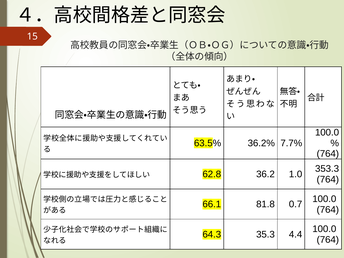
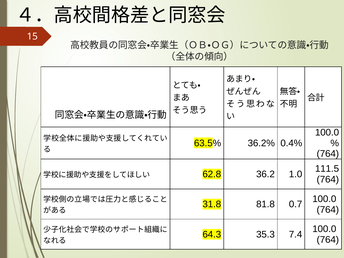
7.7%: 7.7% -> 0.4% (291, 143)
353.3: 353.3 -> 111.5 (327, 169)
66.1: 66.1 -> 31.8 (212, 204)
4.4: 4.4 -> 7.4 (296, 234)
